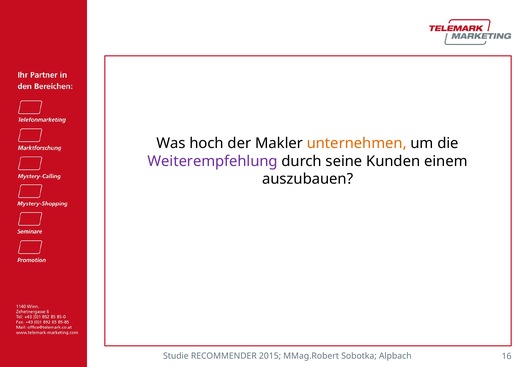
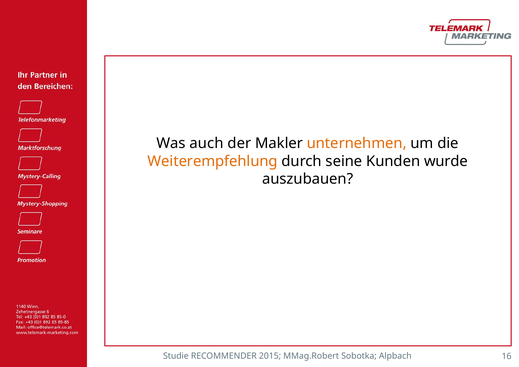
hoch: hoch -> auch (206, 143)
Weiterempfehlung colour: purple -> orange (213, 161)
einem: einem -> wurde (446, 161)
